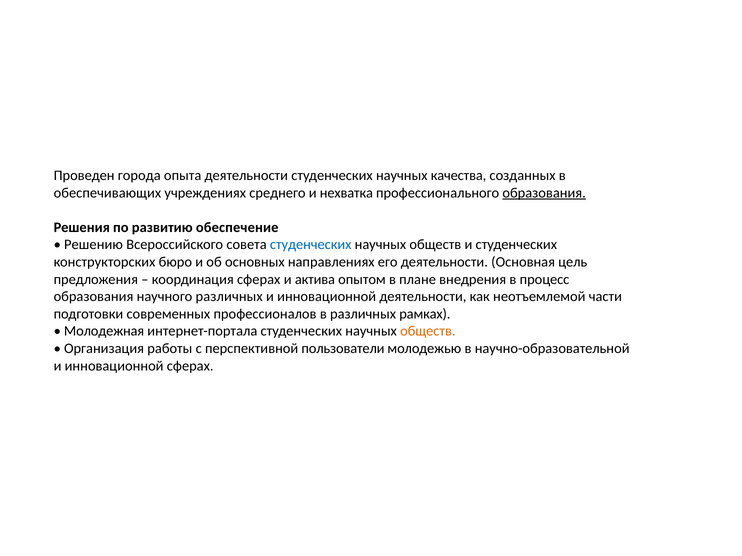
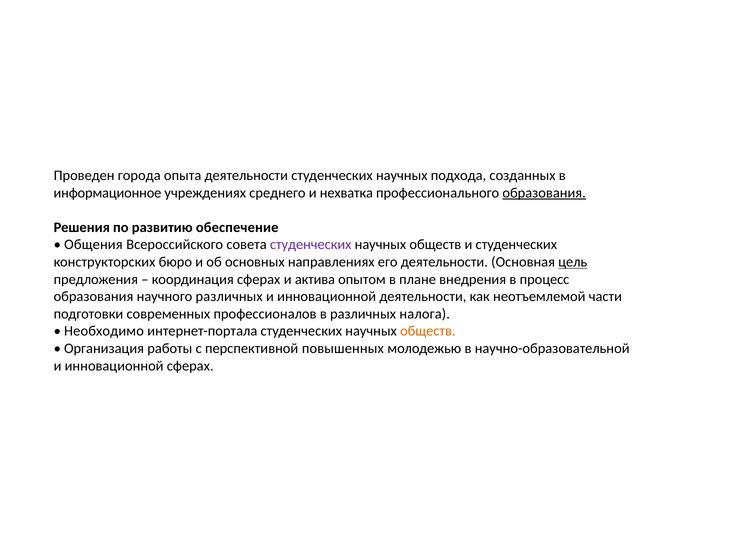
качества: качества -> подхода (458, 176)
обеспечивающих: обеспечивающих -> информационное (107, 193)
Решению: Решению -> Общения (93, 245)
студенческих colour: blue -> purple (311, 245)
цель underline: none -> present (573, 262)
рамках: рамках -> налога (425, 314)
Молодежная: Молодежная -> Необходимо (104, 332)
пользователи: пользователи -> повышенных (343, 349)
